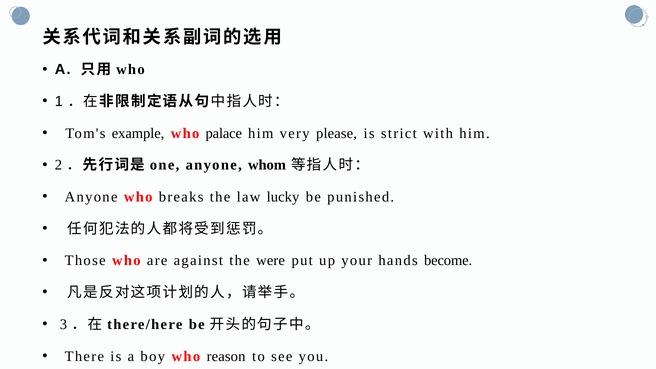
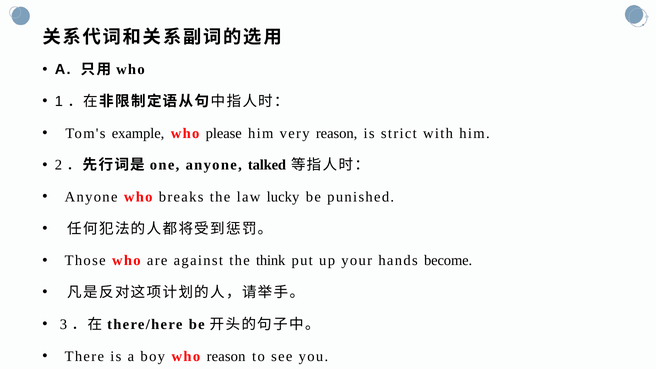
palace: palace -> please (224, 133)
very please: please -> reason (337, 133)
whom: whom -> talked (267, 165)
were: were -> think (271, 261)
